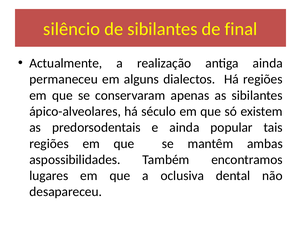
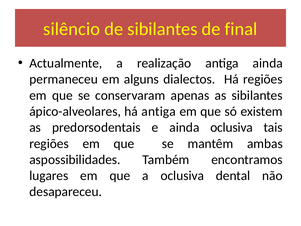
há século: século -> antiga (159, 111)
ainda popular: popular -> oclusiva (232, 127)
